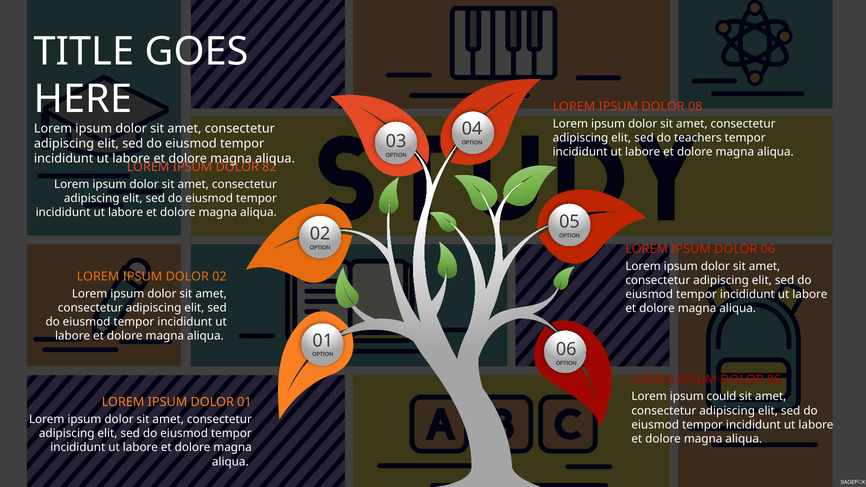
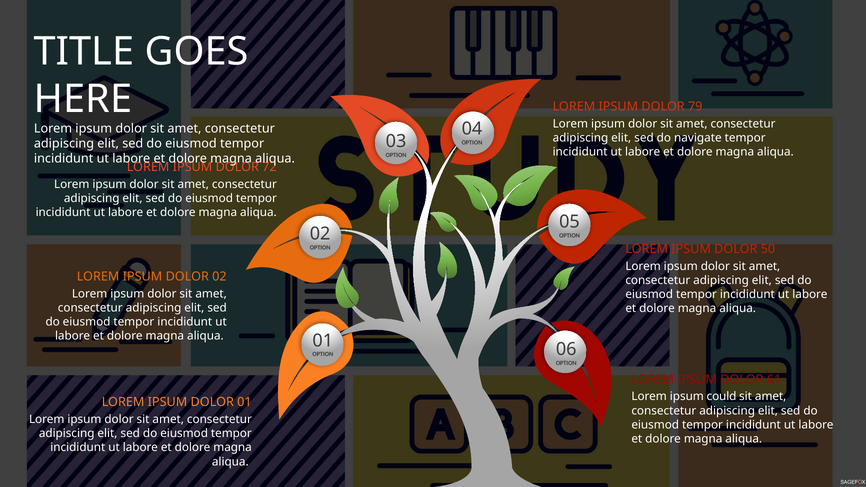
08: 08 -> 79 (695, 107)
teachers: teachers -> navigate (698, 138)
82: 82 -> 72 (269, 167)
DOLOR 06: 06 -> 50 (768, 249)
86: 86 -> 61 (774, 380)
